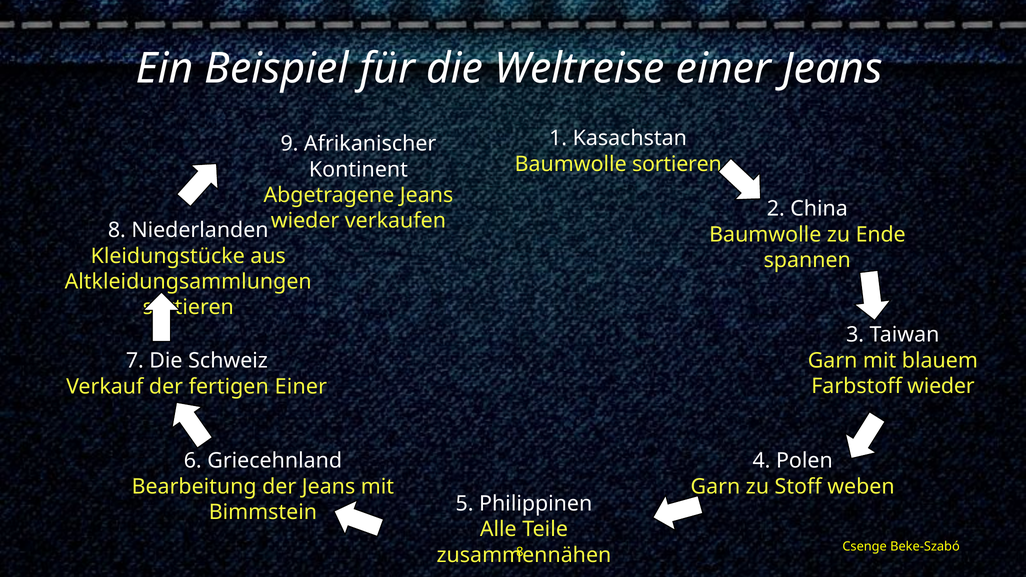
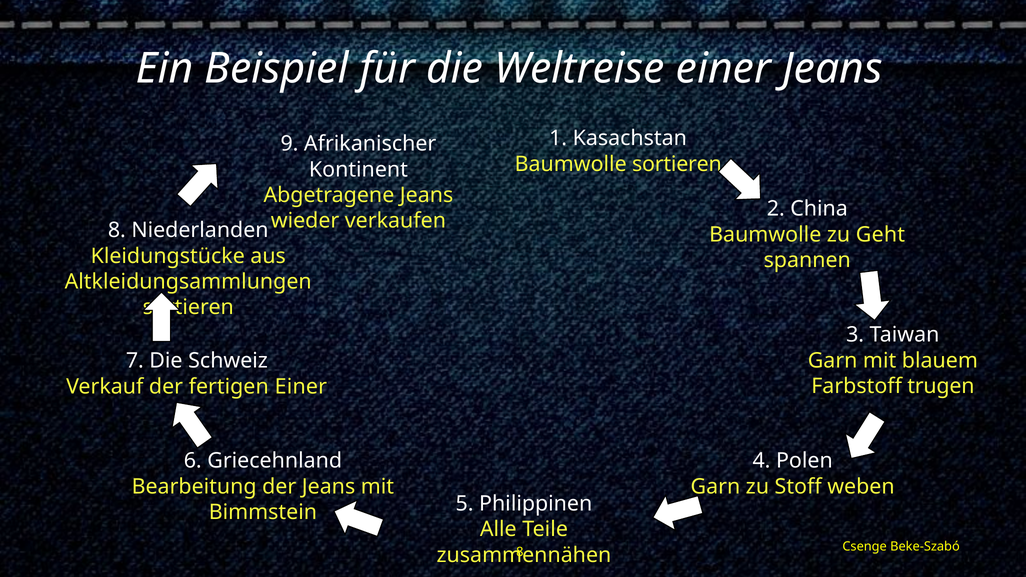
Ende: Ende -> Geht (880, 235)
Farbstoff wieder: wieder -> trugen (941, 386)
